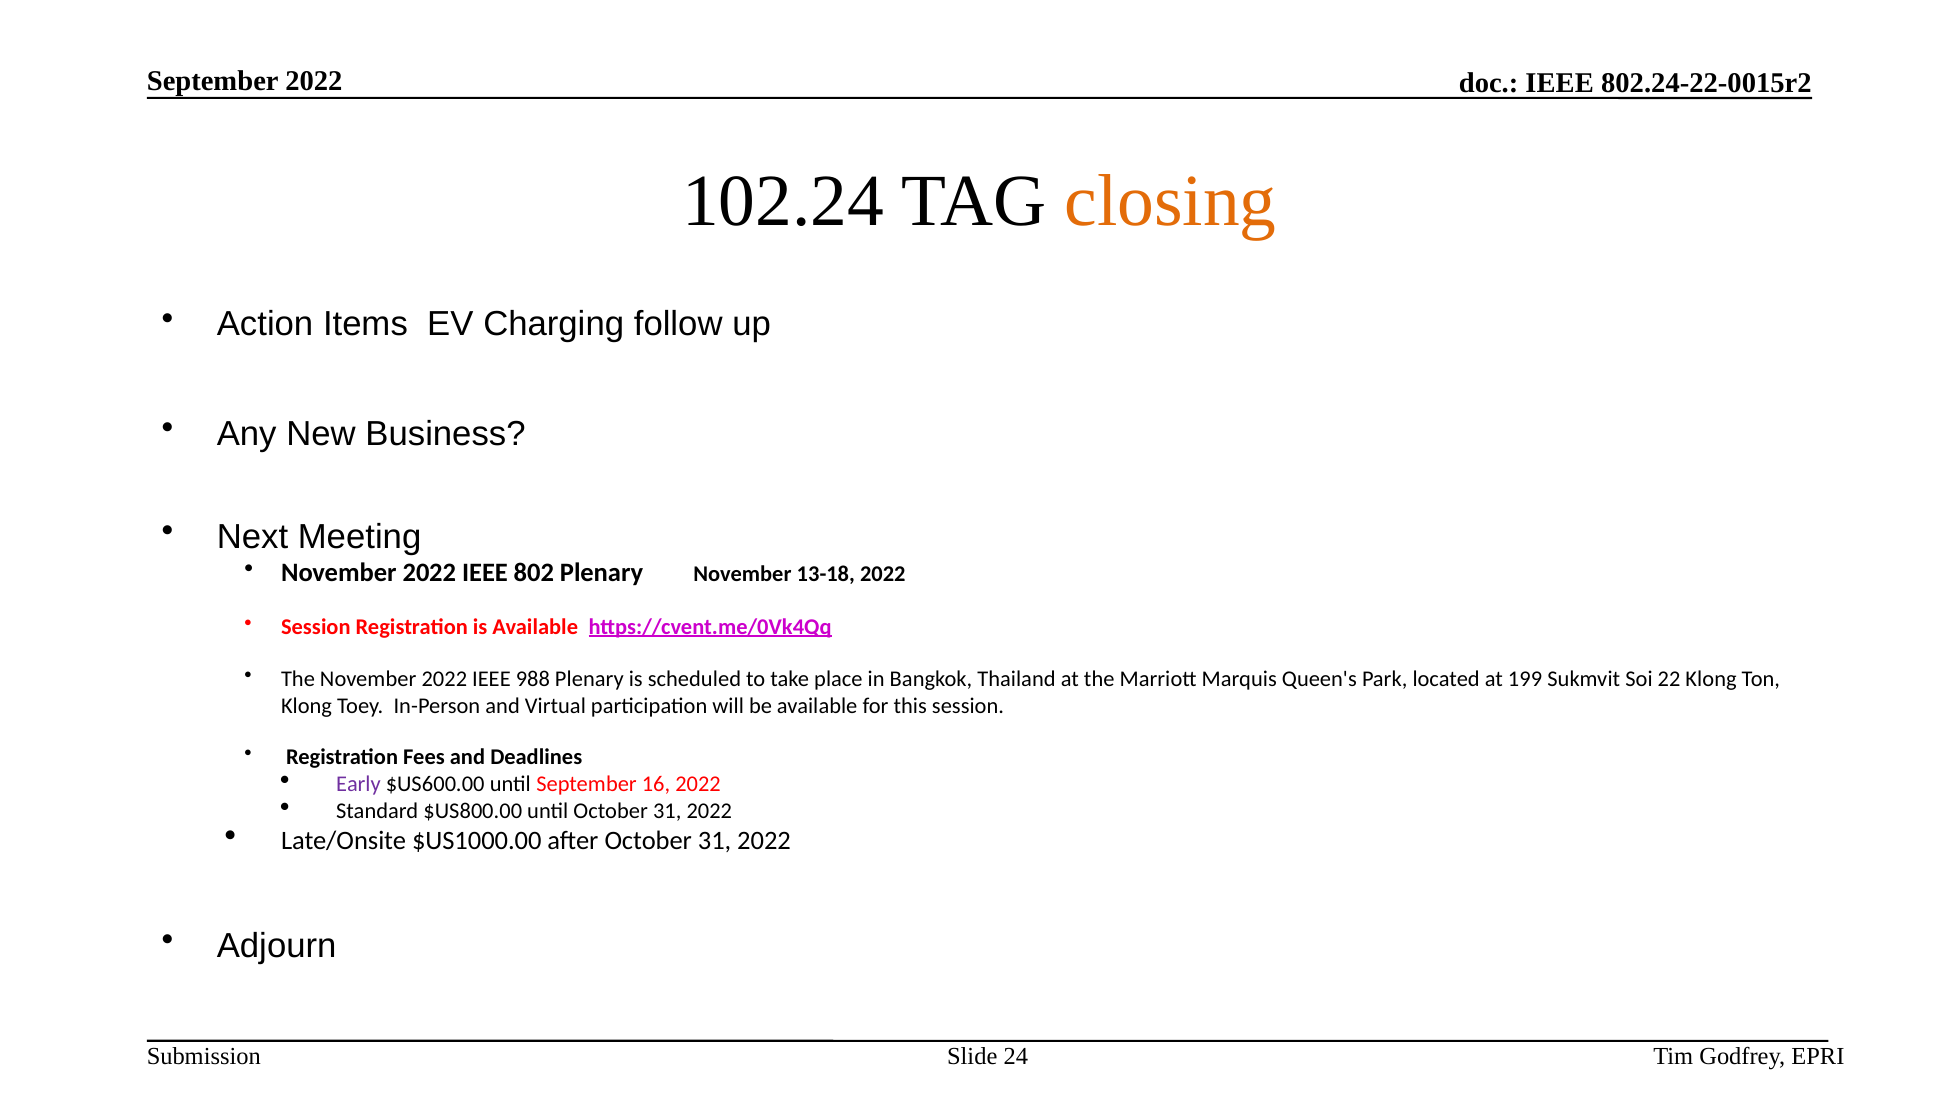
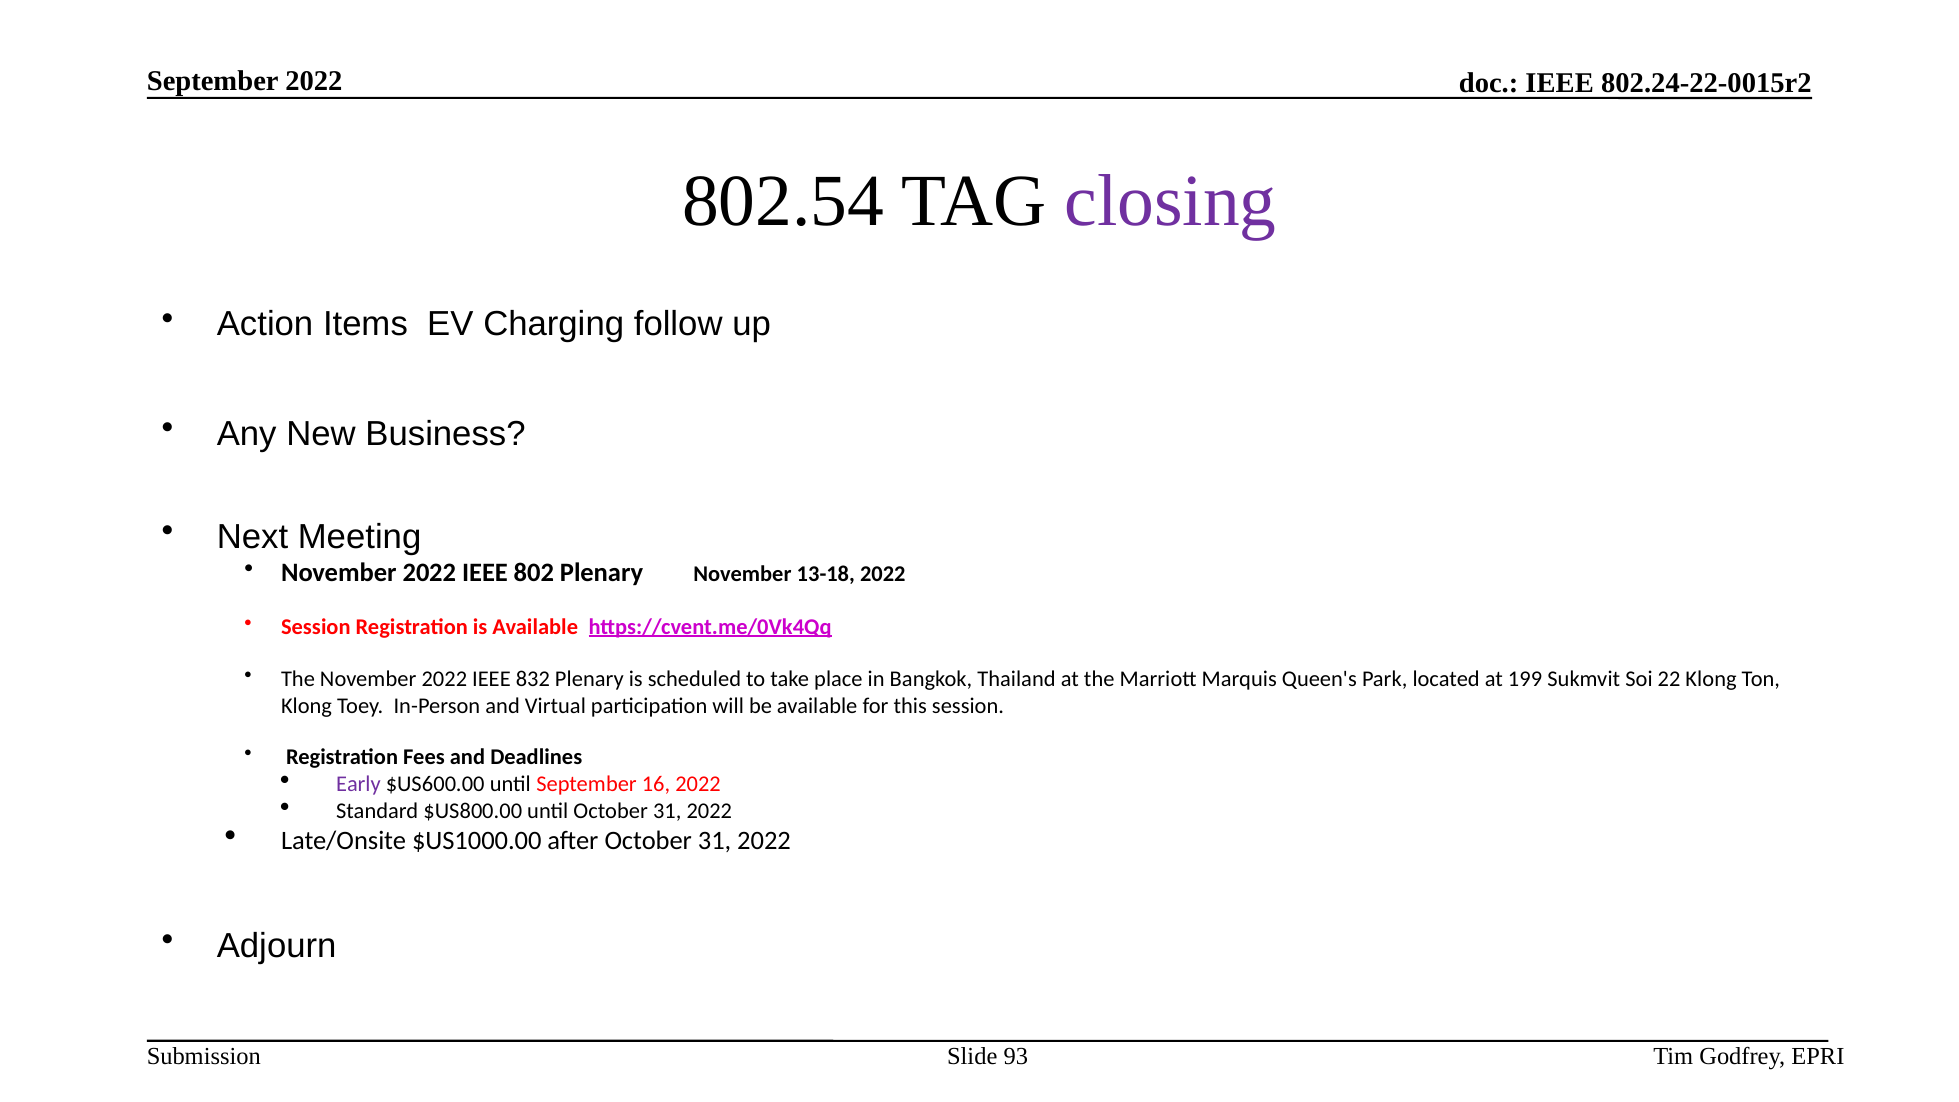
102.24: 102.24 -> 802.54 (783, 201)
closing colour: orange -> purple (1171, 201)
988: 988 -> 832 (533, 679)
24: 24 -> 93 (1016, 1057)
